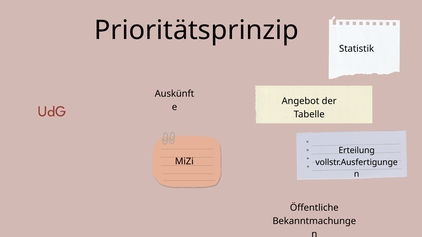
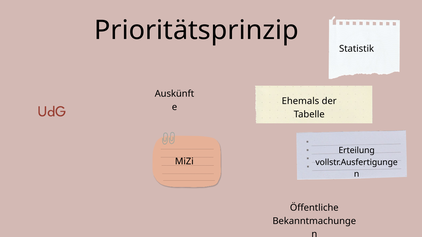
Angebot: Angebot -> Ehemals (300, 101)
